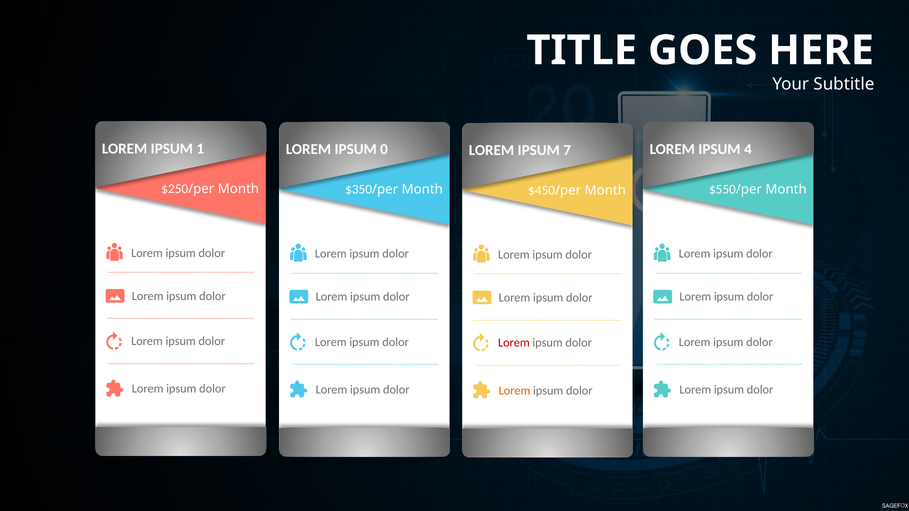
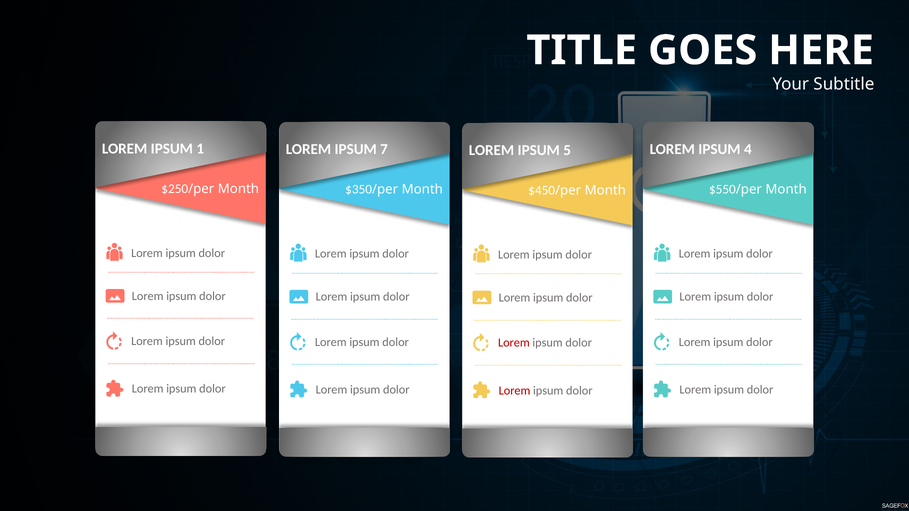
0: 0 -> 7 (384, 149)
7: 7 -> 5 (567, 150)
Lorem colour: orange -> red (515, 391)
